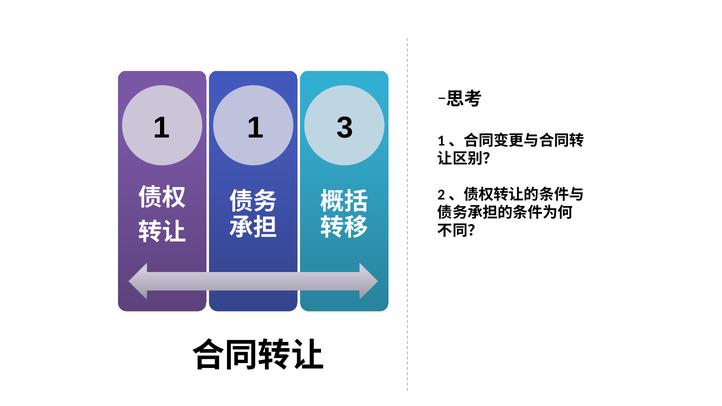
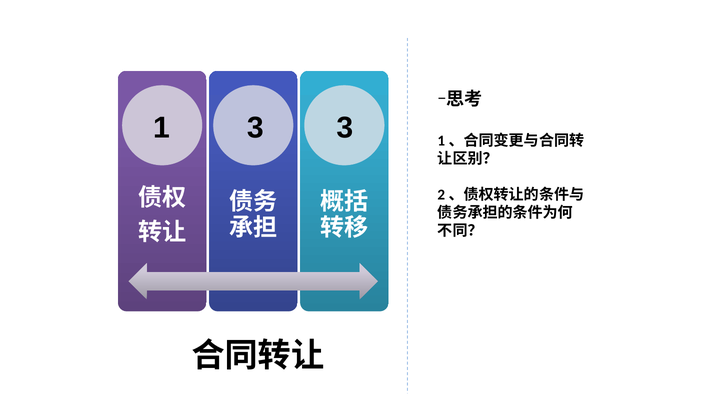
1 1: 1 -> 3 (255, 128)
